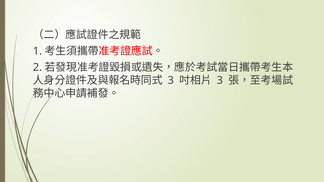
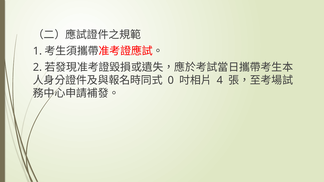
3: 3 -> 0 (171, 80)
3: 3 -> 4 (220, 80)
